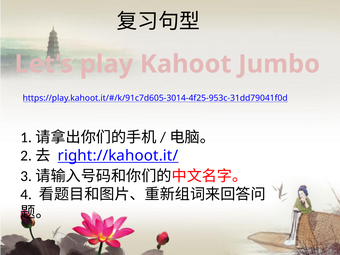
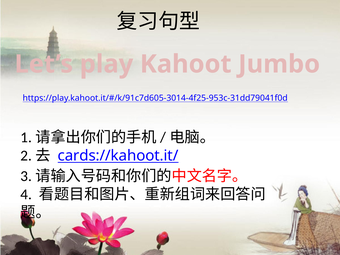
right://kahoot.it/: right://kahoot.it/ -> cards://kahoot.it/ (118, 156)
